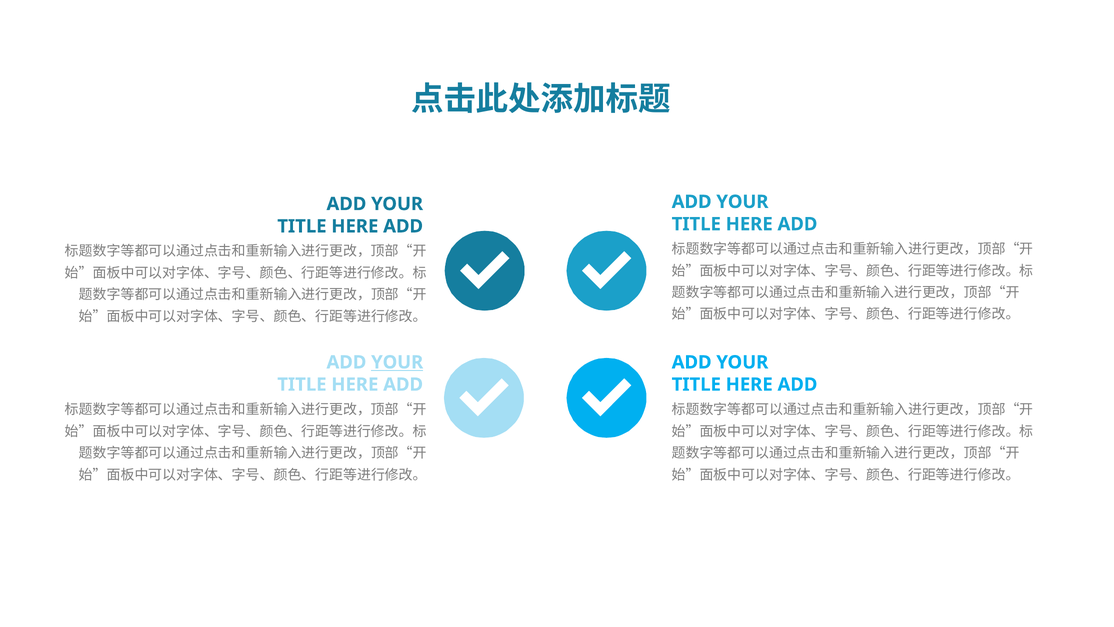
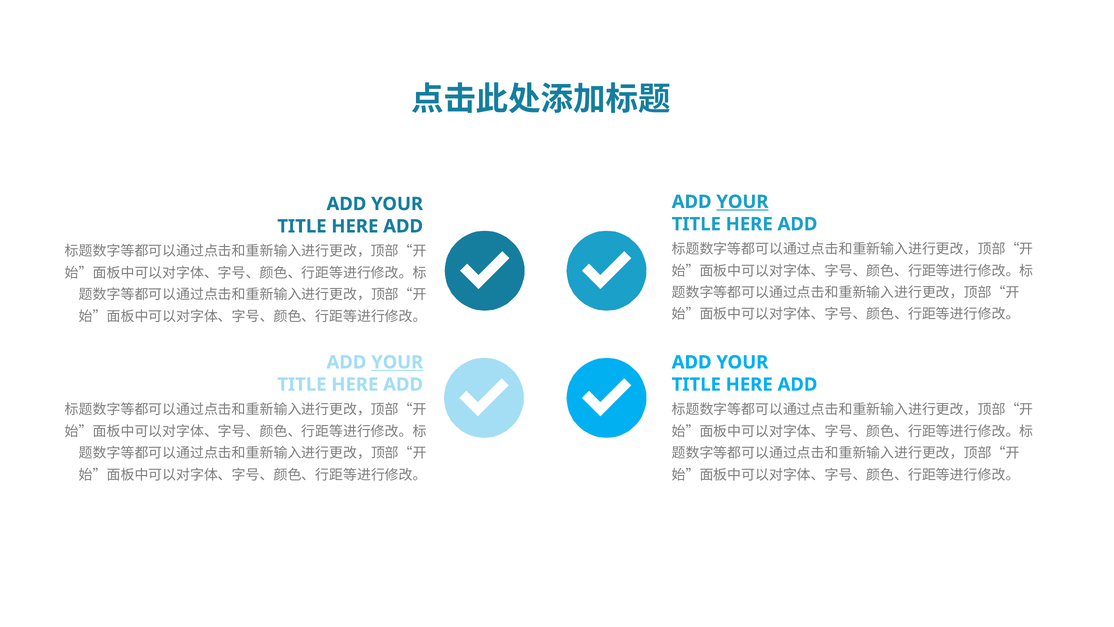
YOUR underline: none -> present (742, 202)
